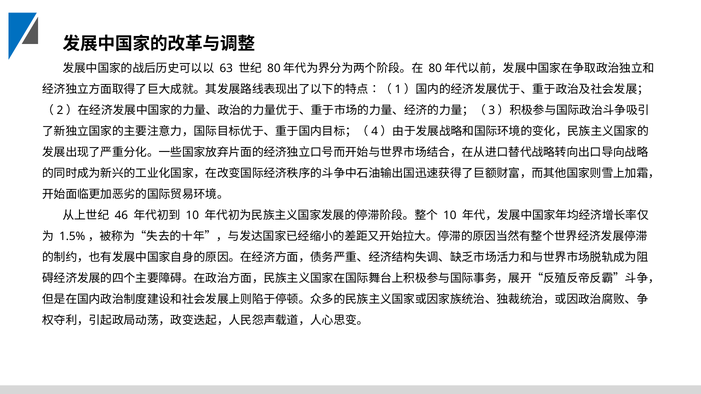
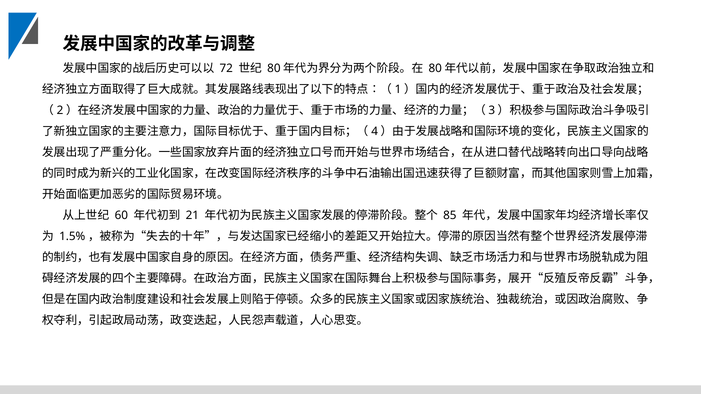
63: 63 -> 72 (226, 68)
46: 46 -> 60 (121, 215)
10: 10 -> 21 (192, 215)
10: 10 -> 85 (450, 215)
